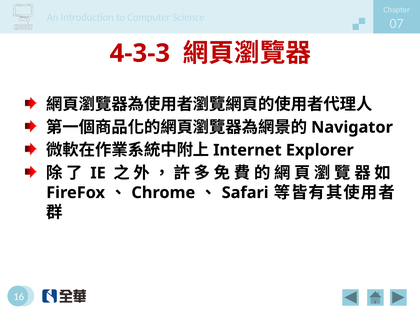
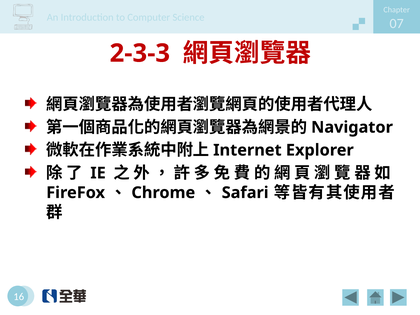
4-3-3: 4-3-3 -> 2-3-3 (140, 53)
